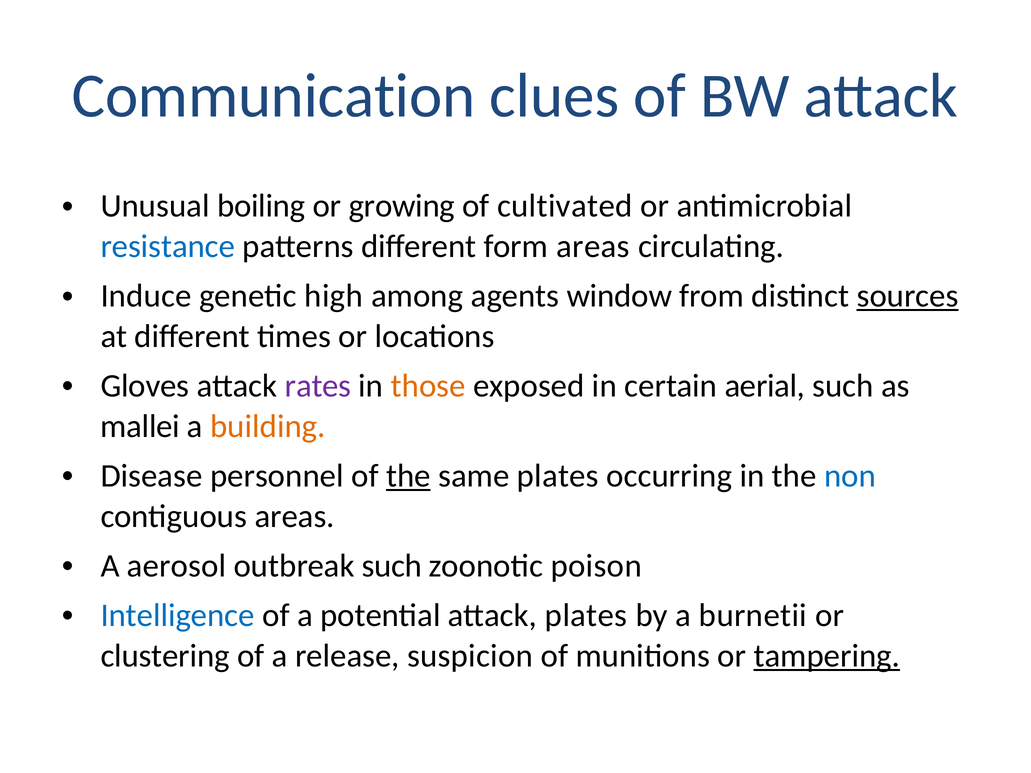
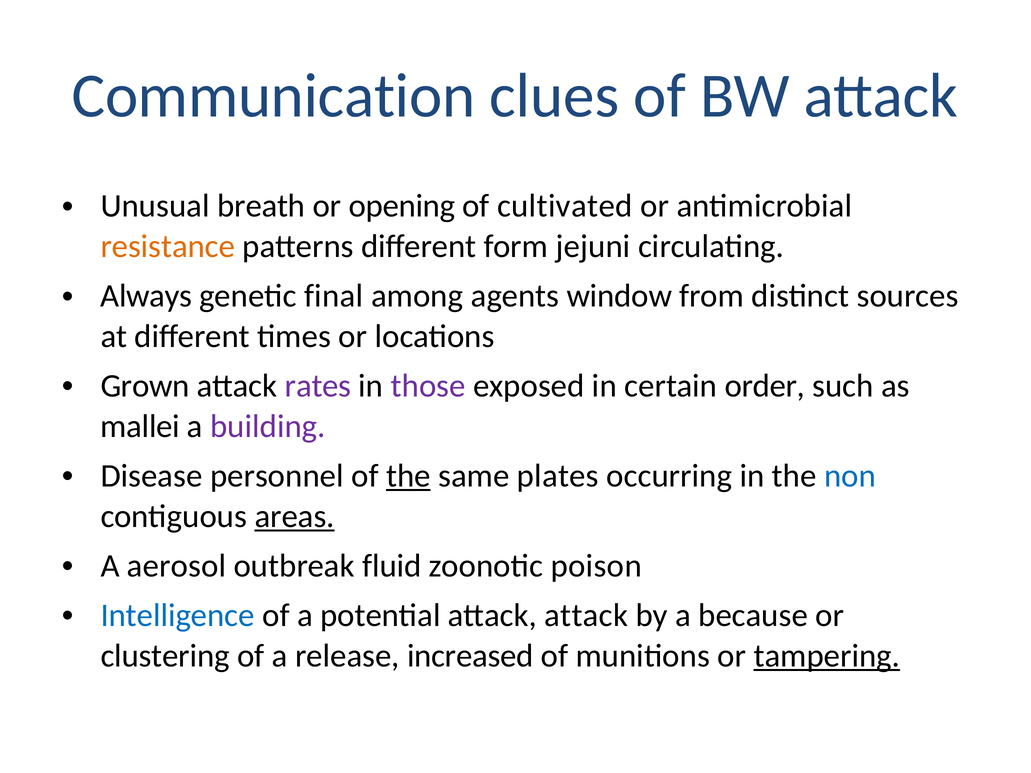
boiling: boiling -> breath (261, 206)
growing: growing -> opening (402, 206)
resistance colour: blue -> orange (168, 247)
form areas: areas -> jejuni (593, 247)
Induce: Induce -> Always (146, 296)
high: high -> final (334, 296)
sources underline: present -> none (908, 296)
Gloves: Gloves -> Grown (145, 386)
those colour: orange -> purple (428, 386)
aerial: aerial -> order (765, 386)
building colour: orange -> purple (268, 426)
areas underline: none -> present (295, 516)
outbreak such: such -> fluid (392, 566)
attack plates: plates -> attack (586, 616)
burnetii: burnetii -> because (753, 616)
suspicion: suspicion -> increased (470, 656)
